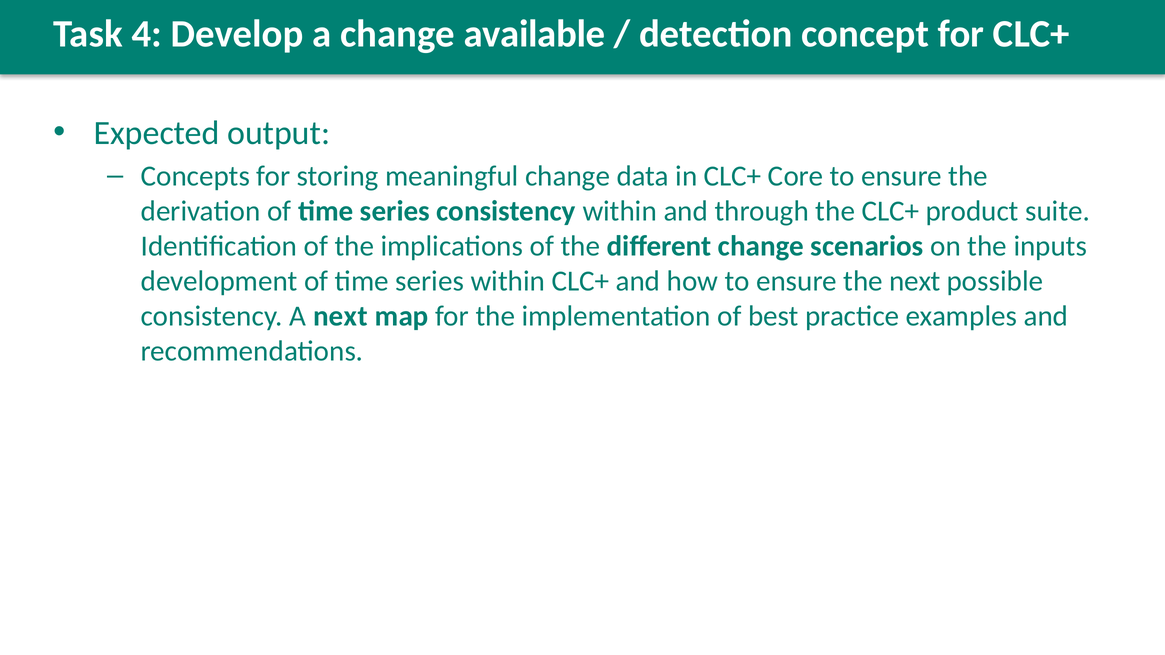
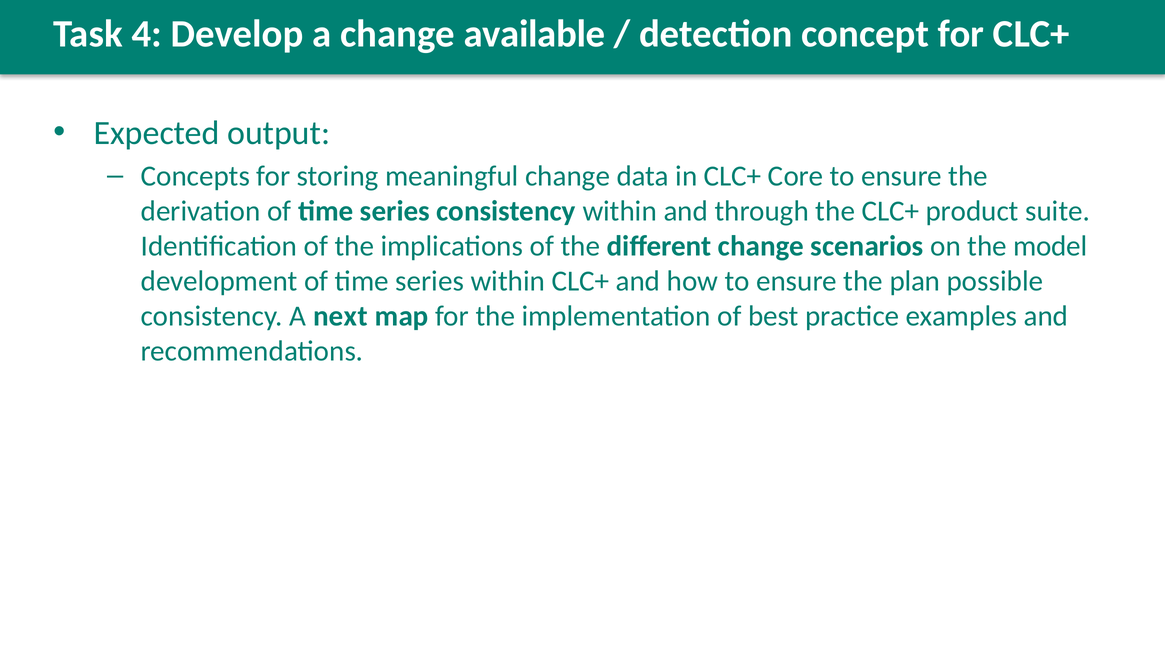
inputs: inputs -> model (1050, 246)
the next: next -> plan (915, 281)
